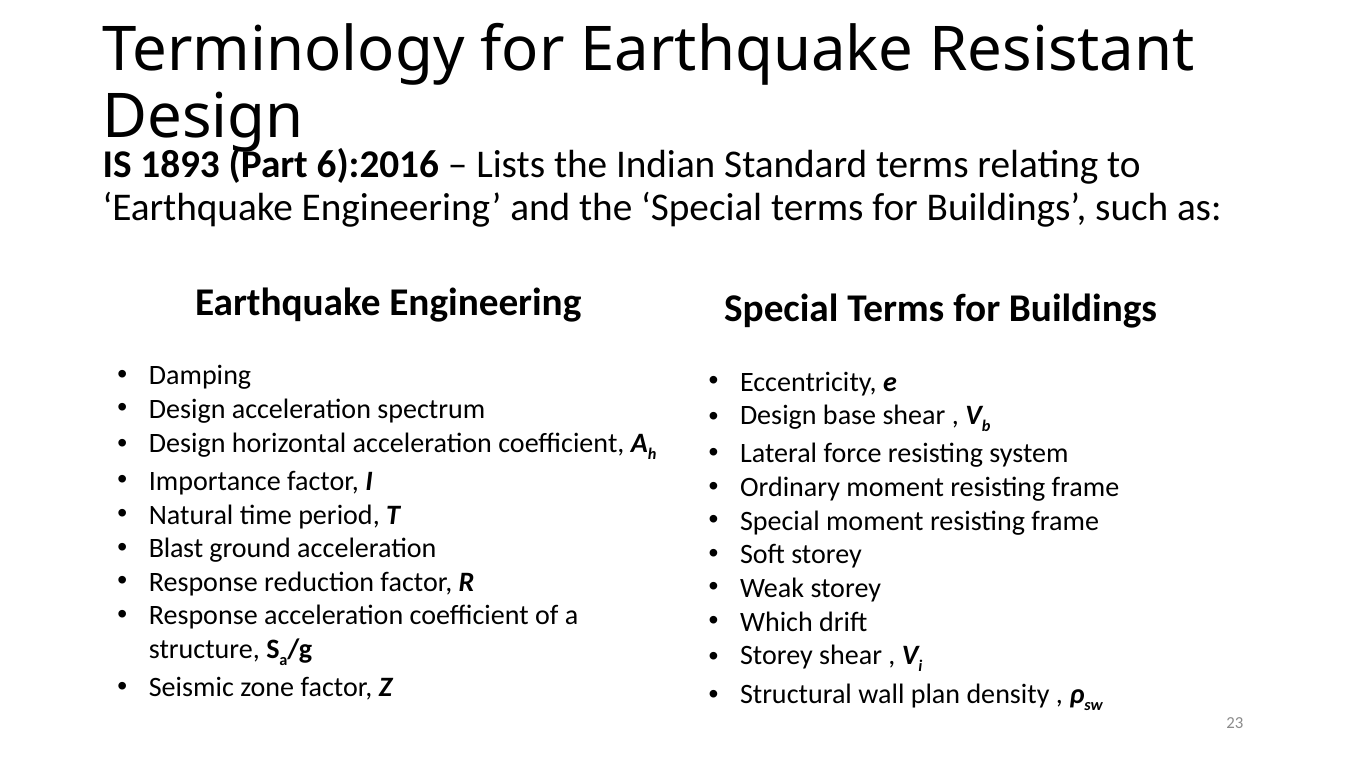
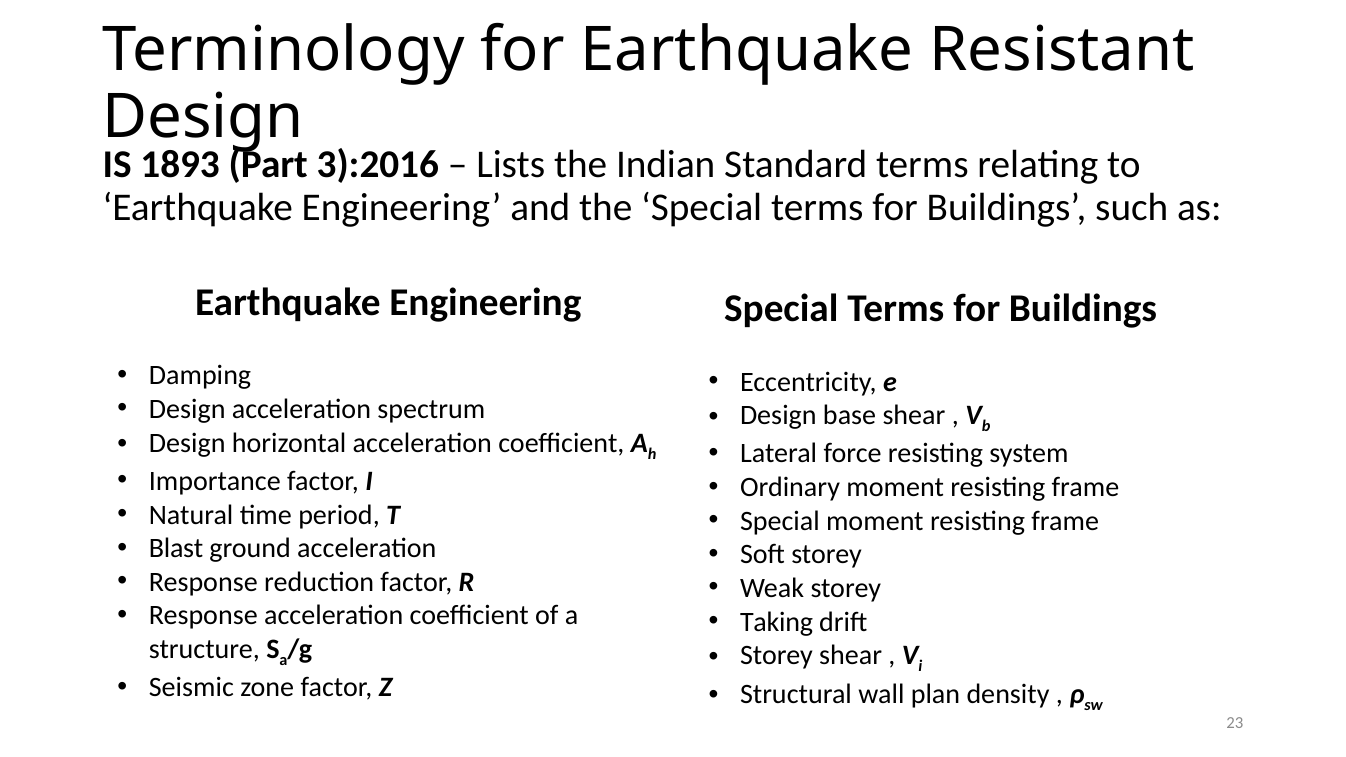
6):2016: 6):2016 -> 3):2016 (378, 165)
Which: Which -> Taking (777, 622)
